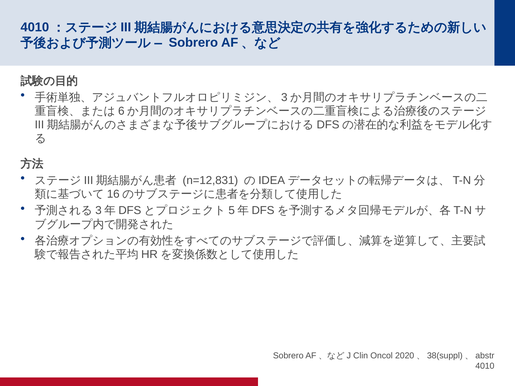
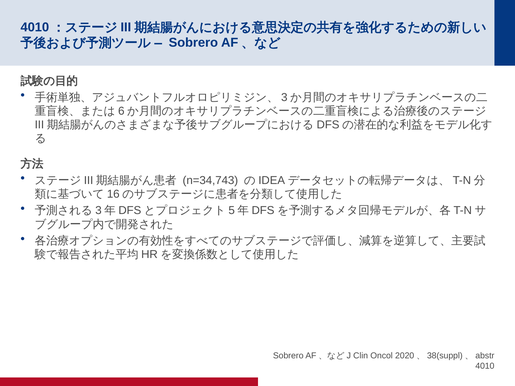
n=12,831: n=12,831 -> n=34,743 (210, 180)
